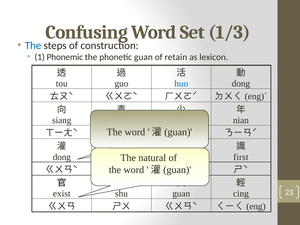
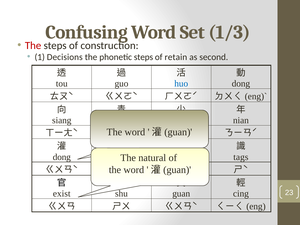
The colour: blue -> red (33, 46)
Phonemic: Phonemic -> Decisions (65, 57)
phonetic guan: guan -> steps (143, 57)
lexicon: lexicon -> second (214, 57)
first: first -> tags (241, 157)
